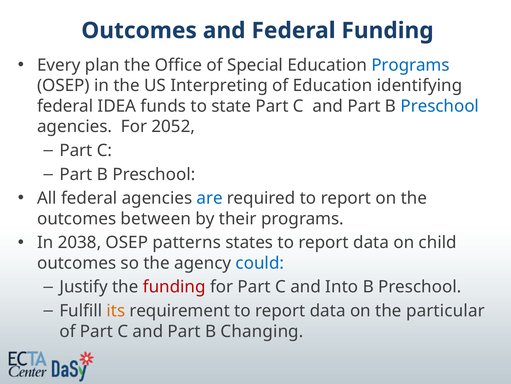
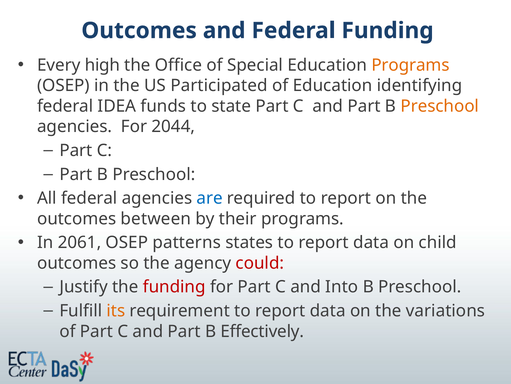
plan: plan -> high (102, 65)
Programs colour: blue -> orange (411, 65)
Interpreting: Interpreting -> Participated (219, 86)
Preschool colour: blue -> orange (440, 106)
2052: 2052 -> 2044 (173, 126)
2038: 2038 -> 2061 (80, 242)
could colour: blue -> red (260, 263)
particular: particular -> variations (446, 310)
Changing: Changing -> Effectively (262, 331)
